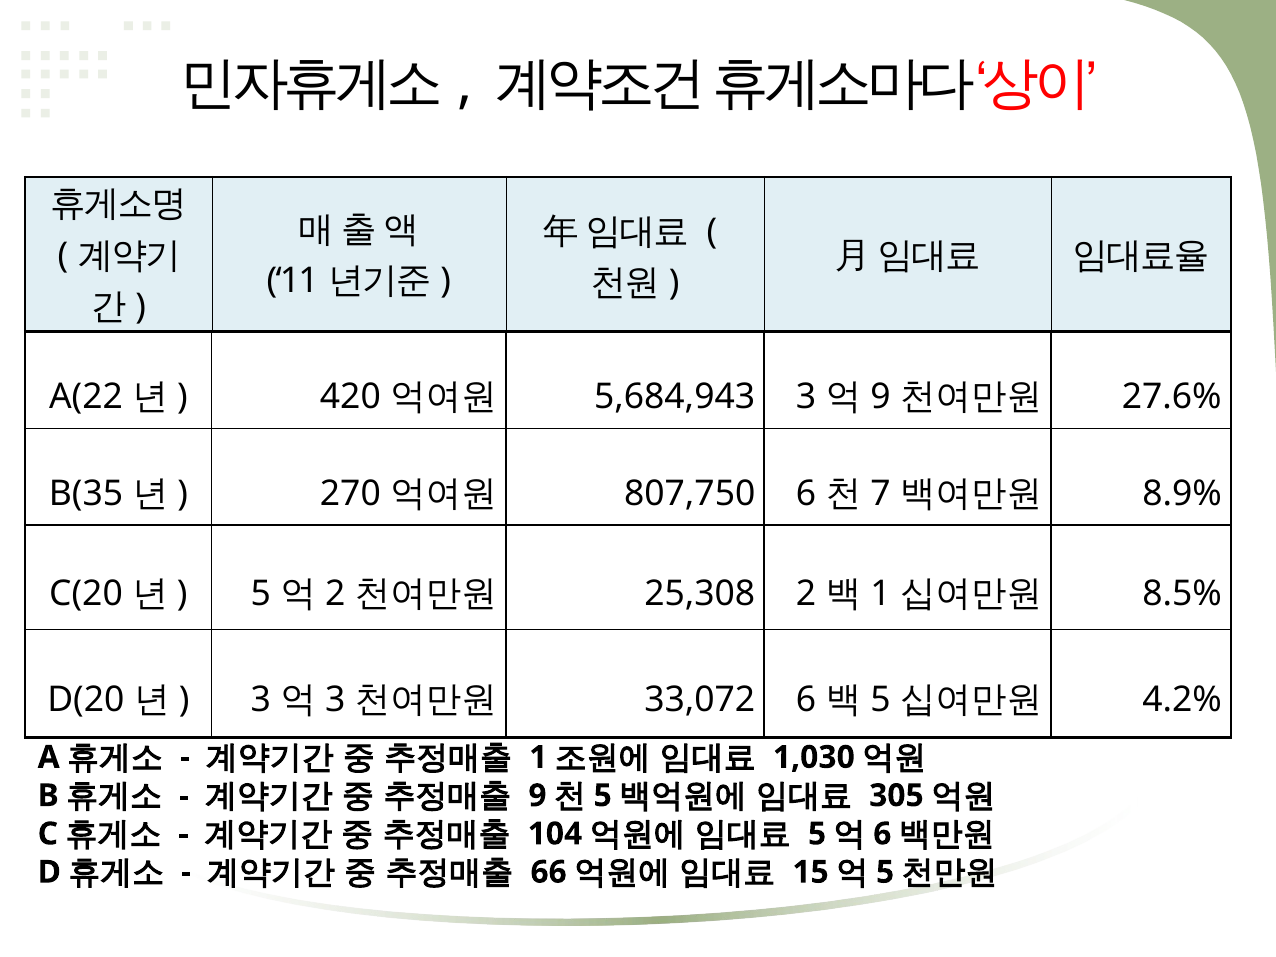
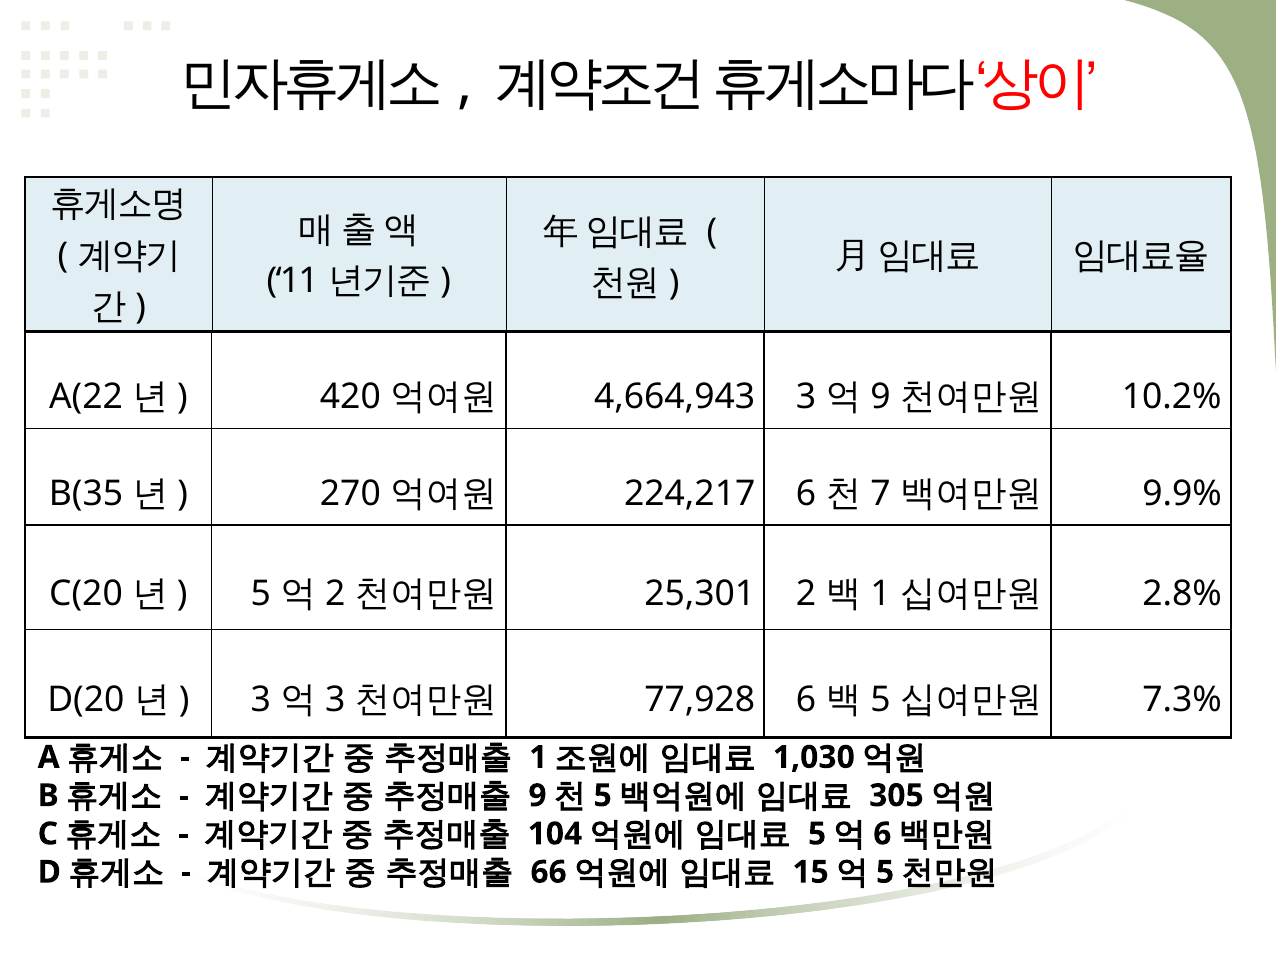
5,684,943: 5,684,943 -> 4,664,943 (675, 397)
27.6%: 27.6% -> 10.2% (1172, 397)
807,750: 807,750 -> 224,217 (690, 493)
8.9%: 8.9% -> 9.9% (1182, 493)
25,308: 25,308 -> 25,301 (700, 594)
8.5%: 8.5% -> 2.8% (1182, 594)
33,072: 33,072 -> 77,928 (700, 700)
4.2%: 4.2% -> 7.3% (1182, 700)
